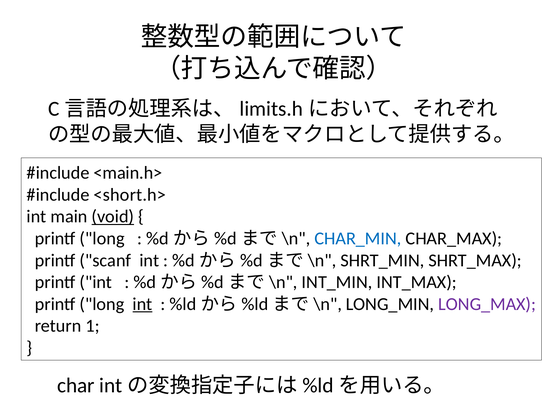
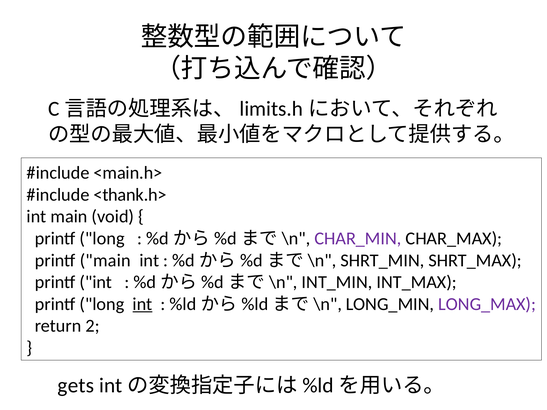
<short.h>: <short.h> -> <thank.h> (130, 195)
void underline: present -> none (113, 217)
CHAR_MIN colour: blue -> purple (358, 239)
printf scanf: scanf -> main (105, 261)
1: 1 -> 2 (93, 326)
char: char -> gets (76, 386)
